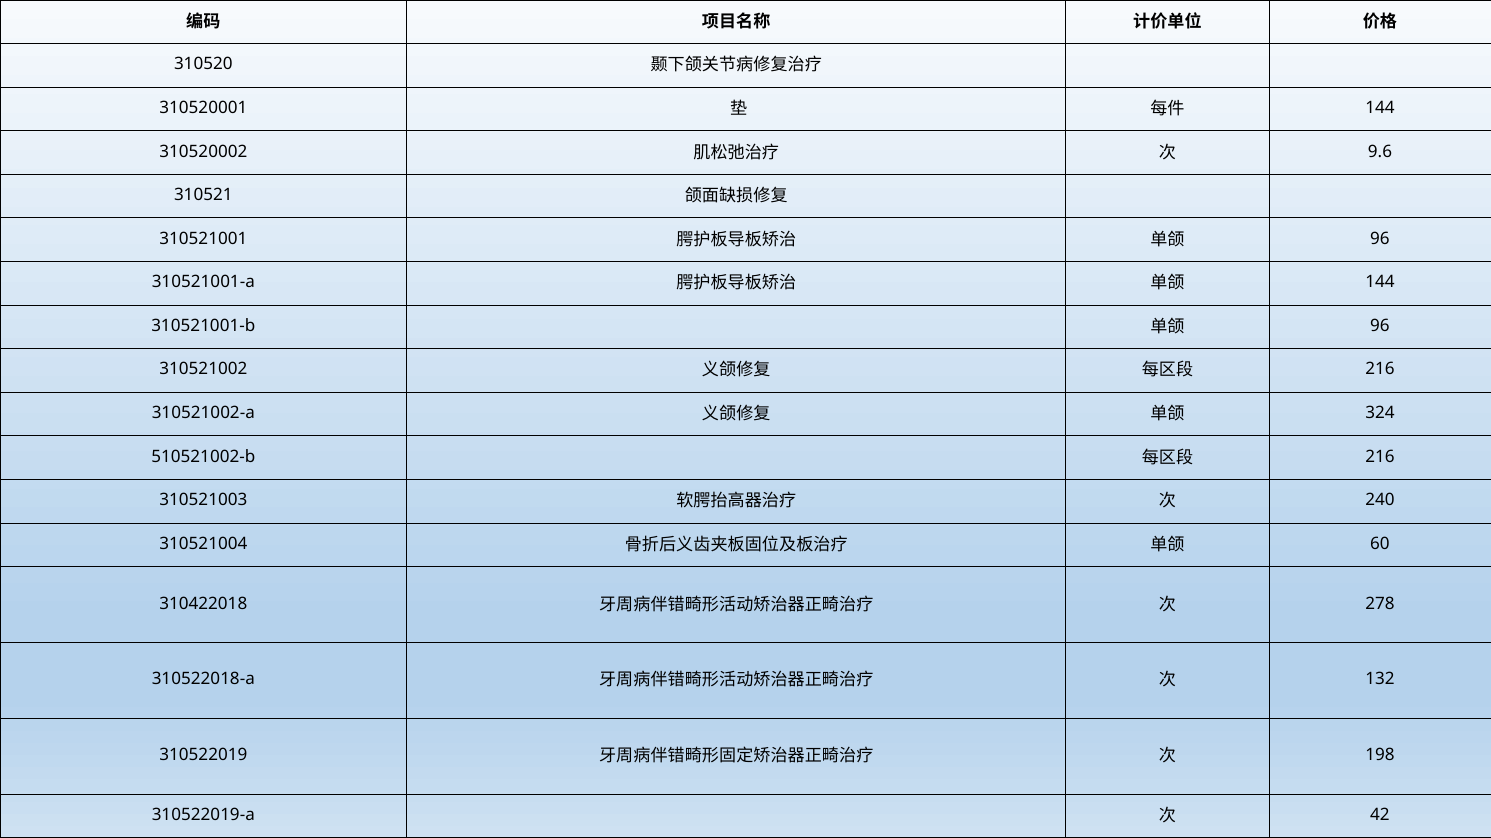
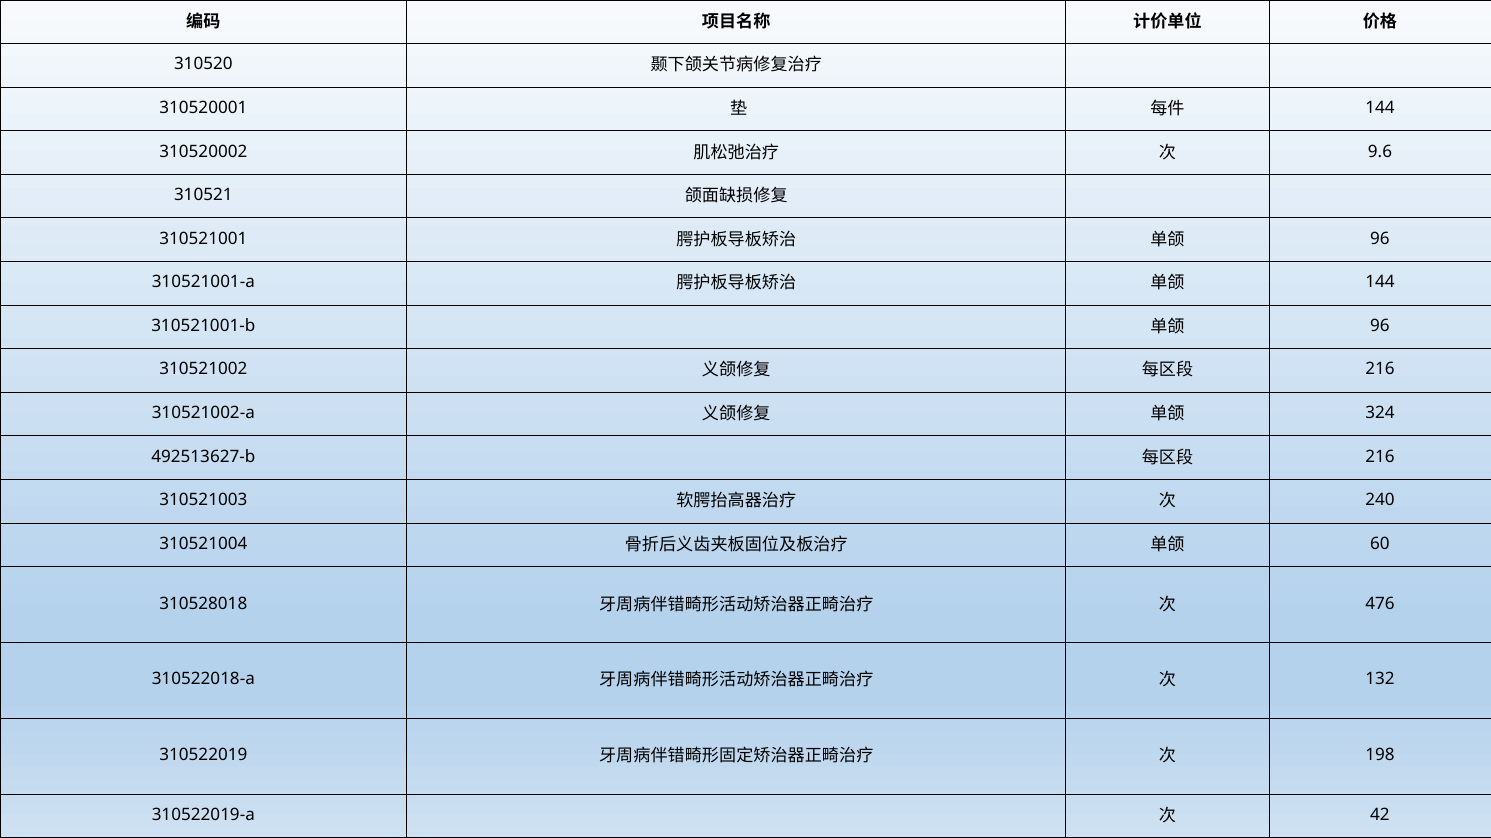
510521002-b: 510521002-b -> 492513627-b (203, 457)
278: 278 -> 476 (1380, 604)
310422018: 310422018 -> 310528018 (203, 604)
